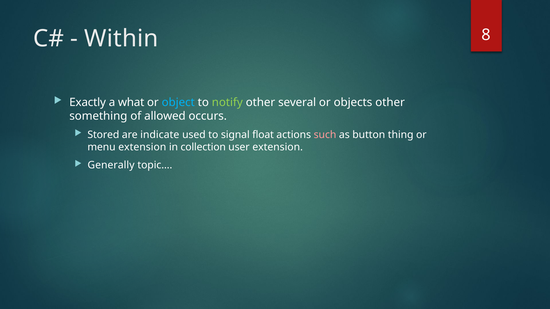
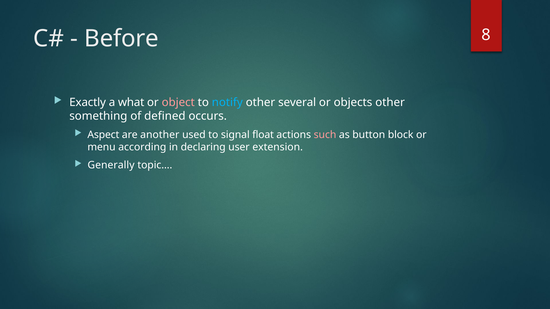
Within: Within -> Before (121, 39)
object colour: light blue -> pink (178, 102)
notify colour: light green -> light blue (227, 102)
allowed: allowed -> defined (165, 116)
Stored: Stored -> Aspect (103, 135)
indicate: indicate -> another (160, 135)
thing: thing -> block (401, 135)
menu extension: extension -> according (142, 147)
collection: collection -> declaring (203, 147)
